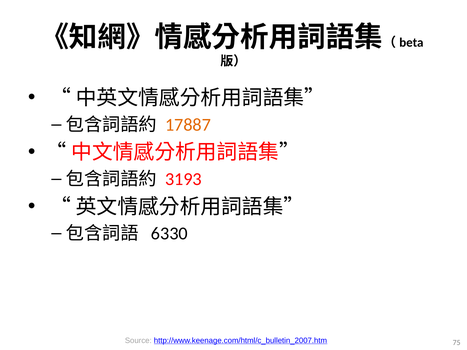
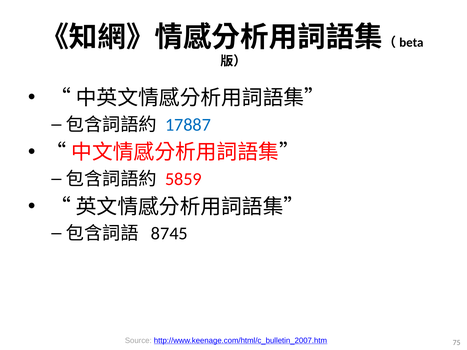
17887 colour: orange -> blue (188, 125)
3193: 3193 -> 5859 (183, 179)
6330: 6330 -> 8745 (169, 234)
